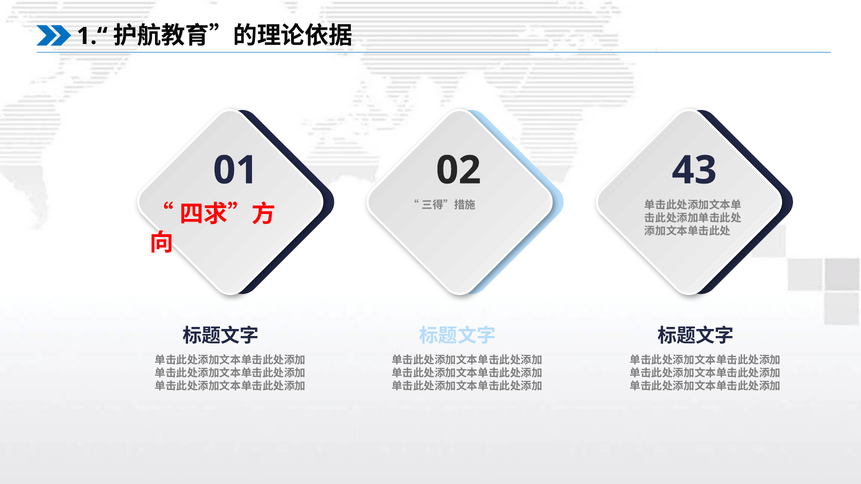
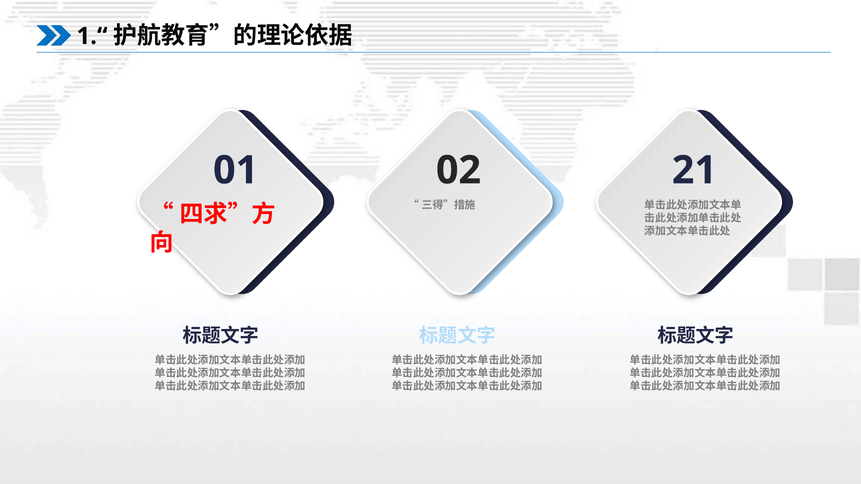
43: 43 -> 21 (694, 170)
